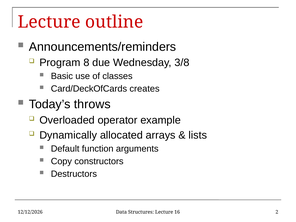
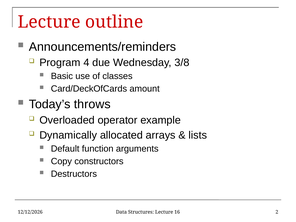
8: 8 -> 4 (86, 63)
creates: creates -> amount (145, 89)
